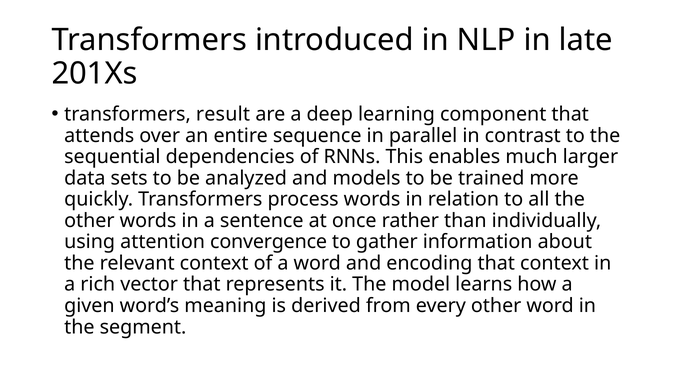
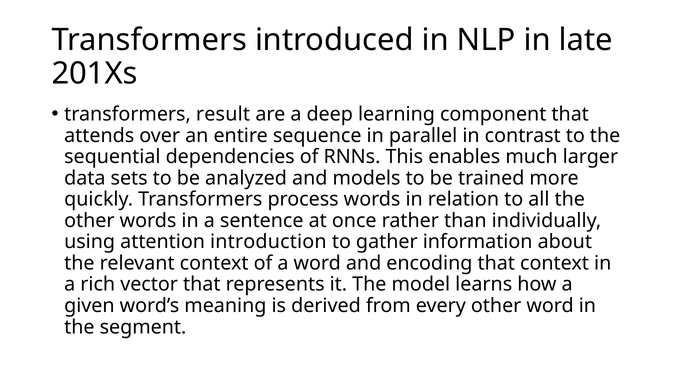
convergence: convergence -> introduction (268, 242)
